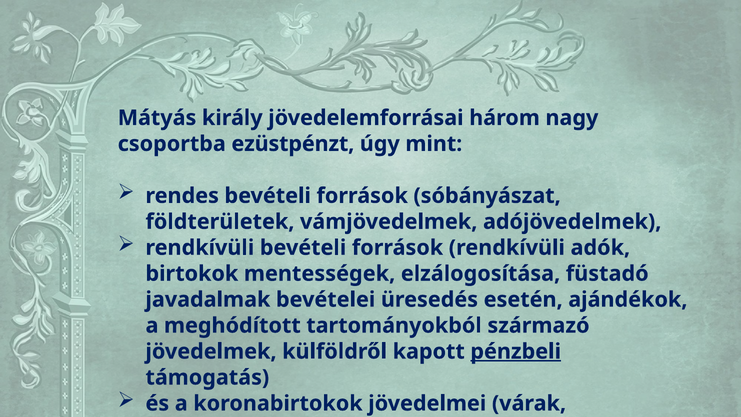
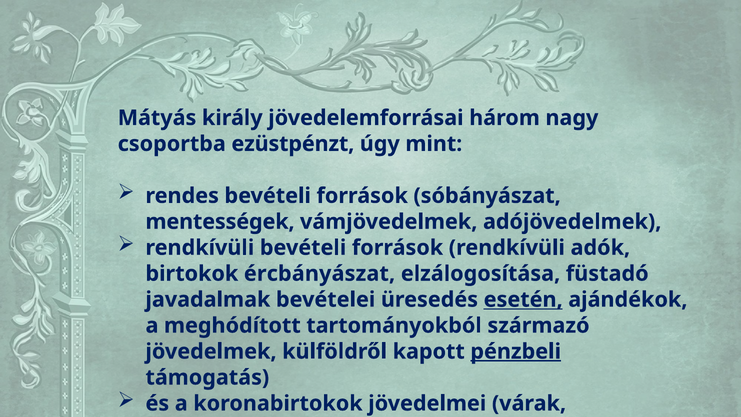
földterületek: földterületek -> mentességek (220, 222)
mentességek: mentességek -> ércbányászat (320, 274)
esetén underline: none -> present (523, 299)
